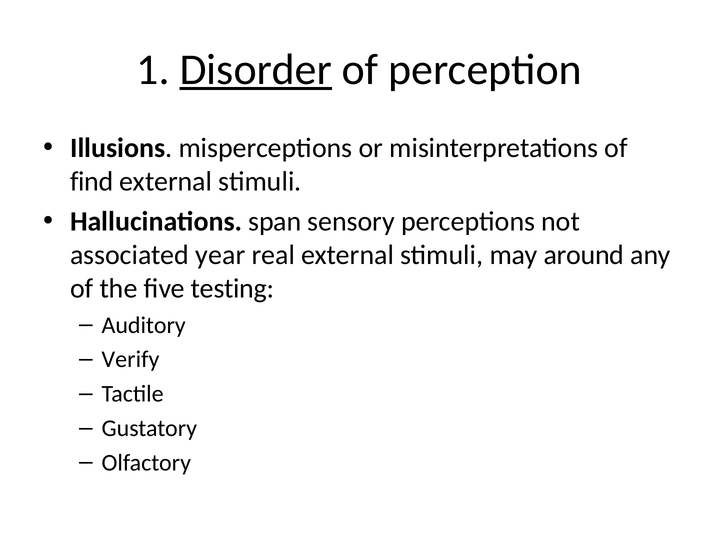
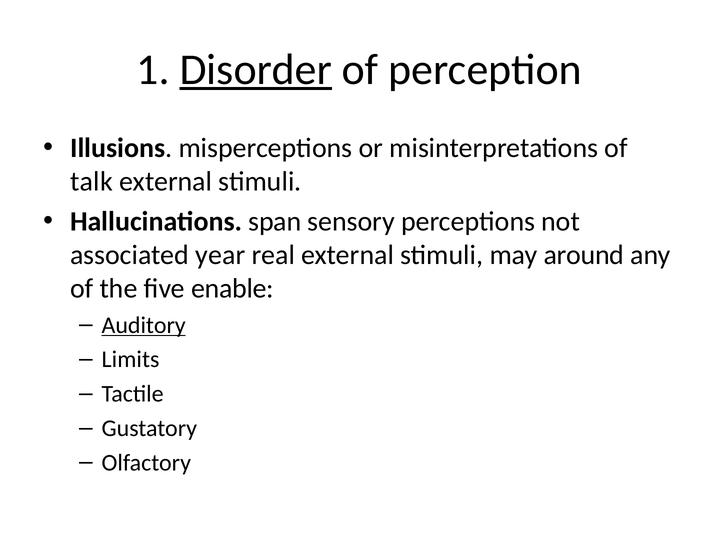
find: find -> talk (91, 182)
testing: testing -> enable (232, 289)
Auditory underline: none -> present (144, 325)
Verify: Verify -> Limits (131, 360)
